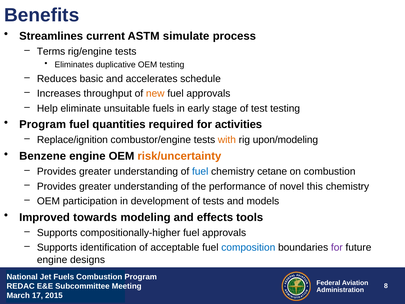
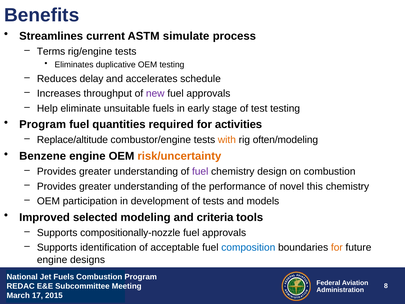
basic: basic -> delay (92, 79)
new colour: orange -> purple (155, 93)
Replace/ignition: Replace/ignition -> Replace/altitude (72, 140)
upon/modeling: upon/modeling -> often/modeling (285, 140)
fuel colour: blue -> purple (200, 171)
cetane: cetane -> design (272, 171)
towards: towards -> selected (95, 217)
effects: effects -> criteria (215, 217)
compositionally-higher: compositionally-higher -> compositionally-nozzle (130, 233)
for colour: purple -> orange (337, 247)
